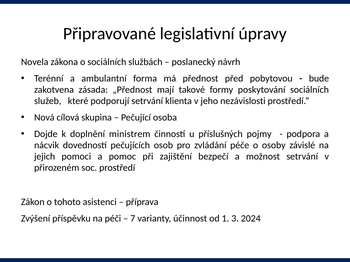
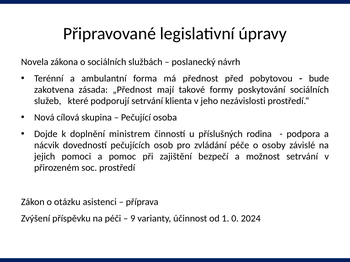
pojmy: pojmy -> rodina (259, 134)
tohoto: tohoto -> otázku (67, 202)
7: 7 -> 9 (133, 219)
3: 3 -> 0 (235, 219)
